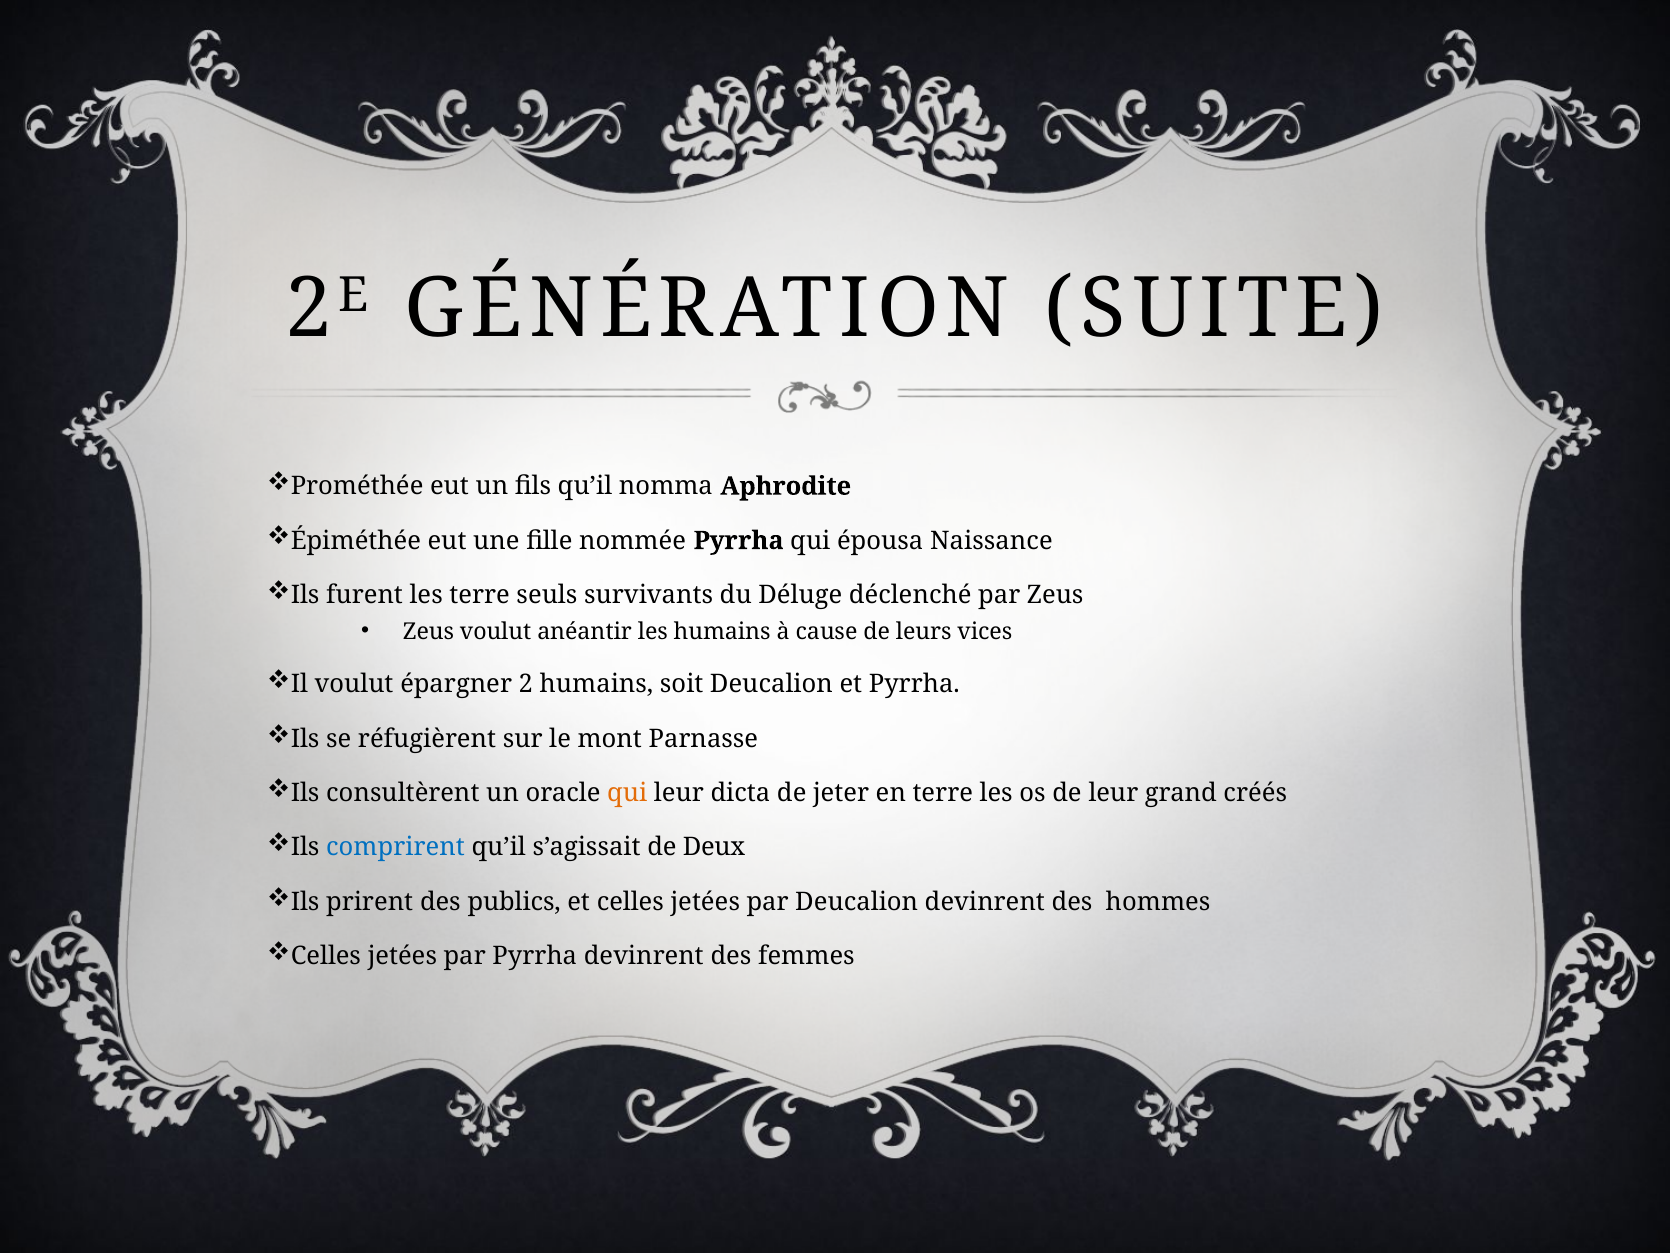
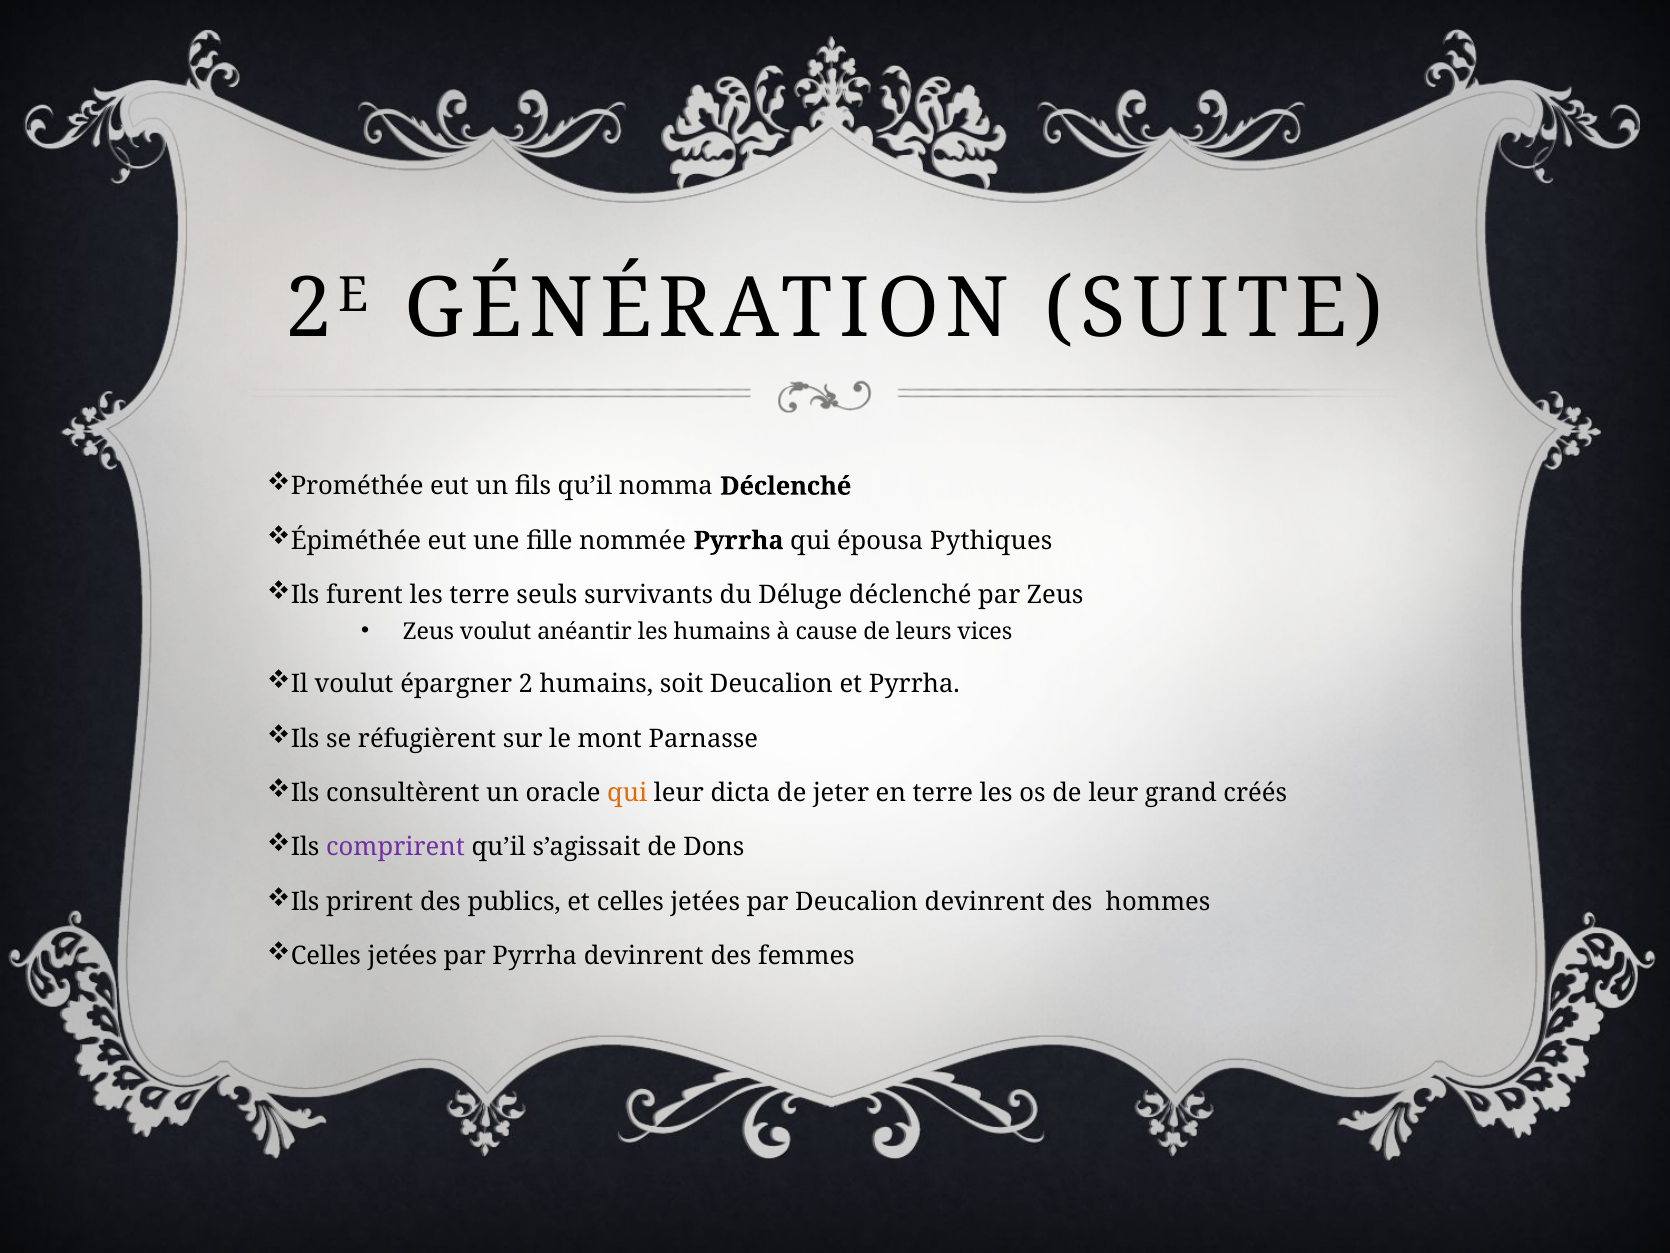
nomma Aphrodite: Aphrodite -> Déclenché (786, 486)
Naissance: Naissance -> Pythiques (991, 540)
comprirent colour: blue -> purple (395, 847)
Deux: Deux -> Dons (714, 847)
